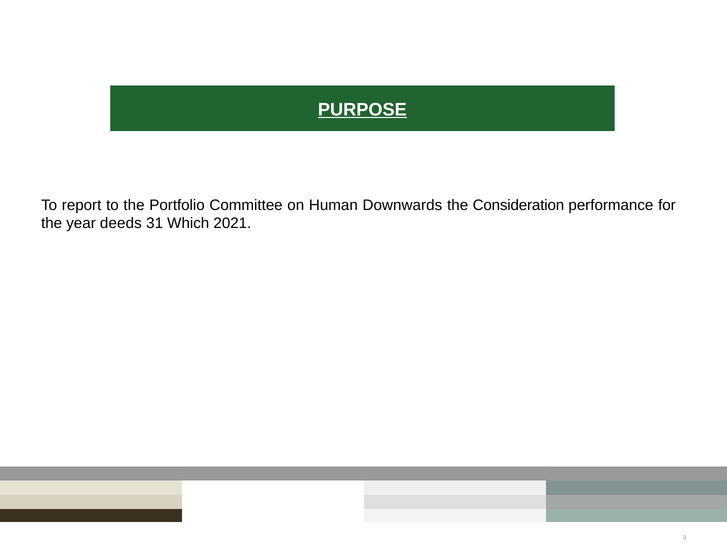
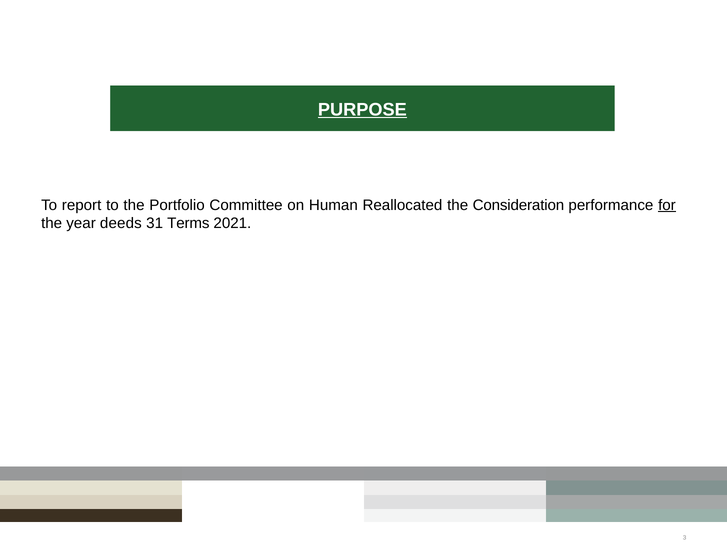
Downwards: Downwards -> Reallocated (402, 205)
for underline: none -> present (667, 205)
Which: Which -> Terms (188, 223)
